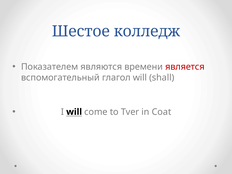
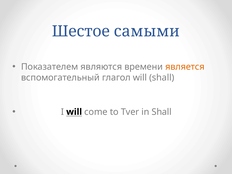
колледж: колледж -> самыми (147, 31)
является colour: red -> orange (185, 67)
in Coat: Coat -> Shall (162, 112)
